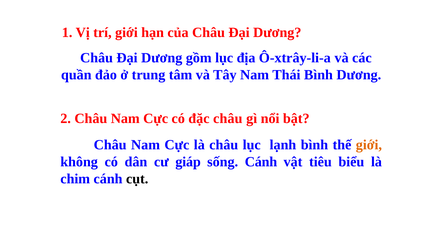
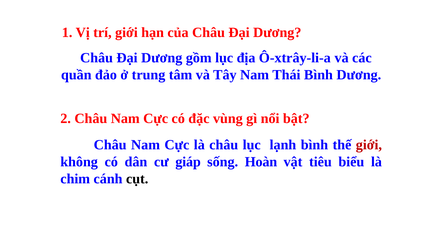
đặc châu: châu -> vùng (228, 118)
giới colour: orange -> red (369, 144)
sống Cánh: Cánh -> Hoàn (261, 161)
